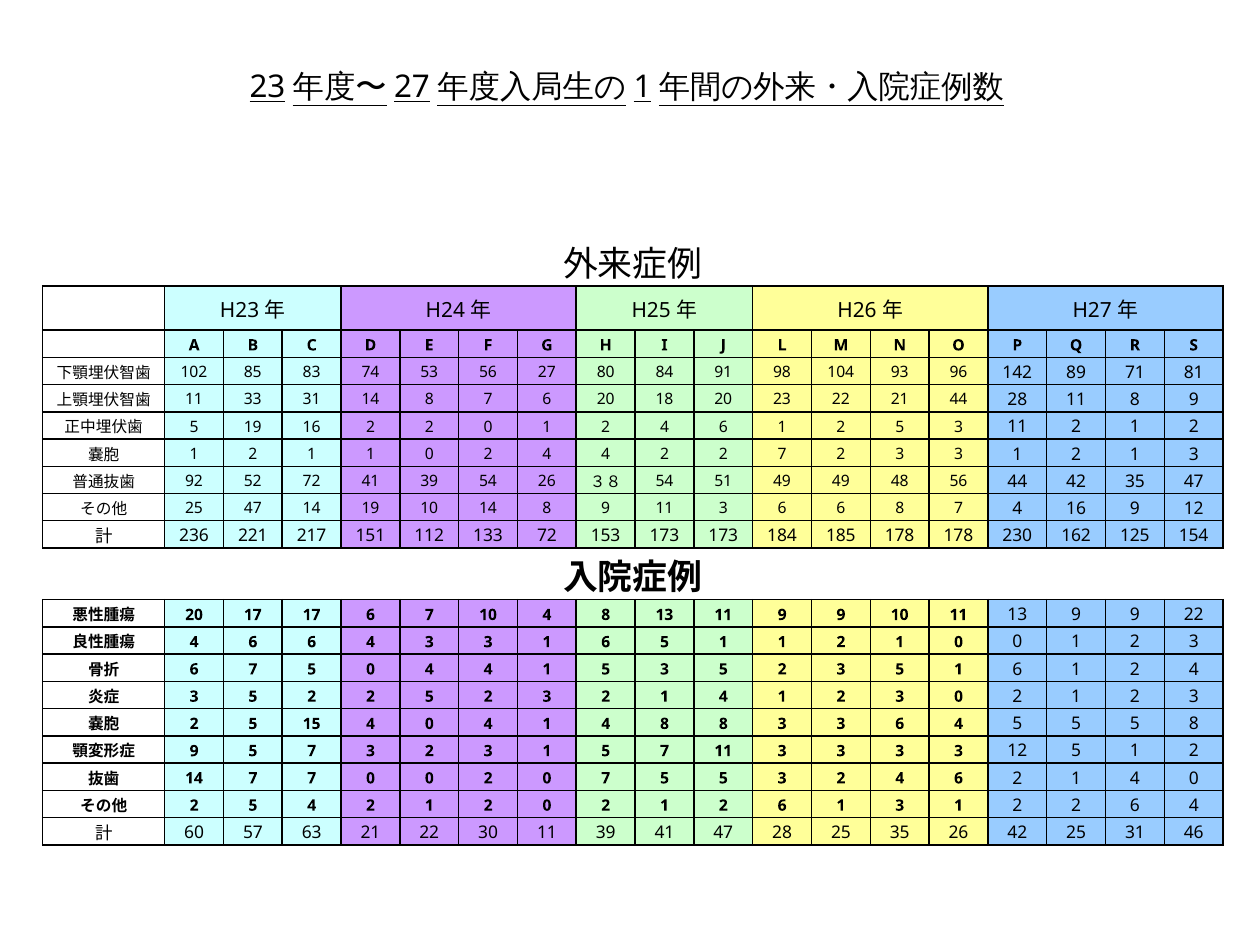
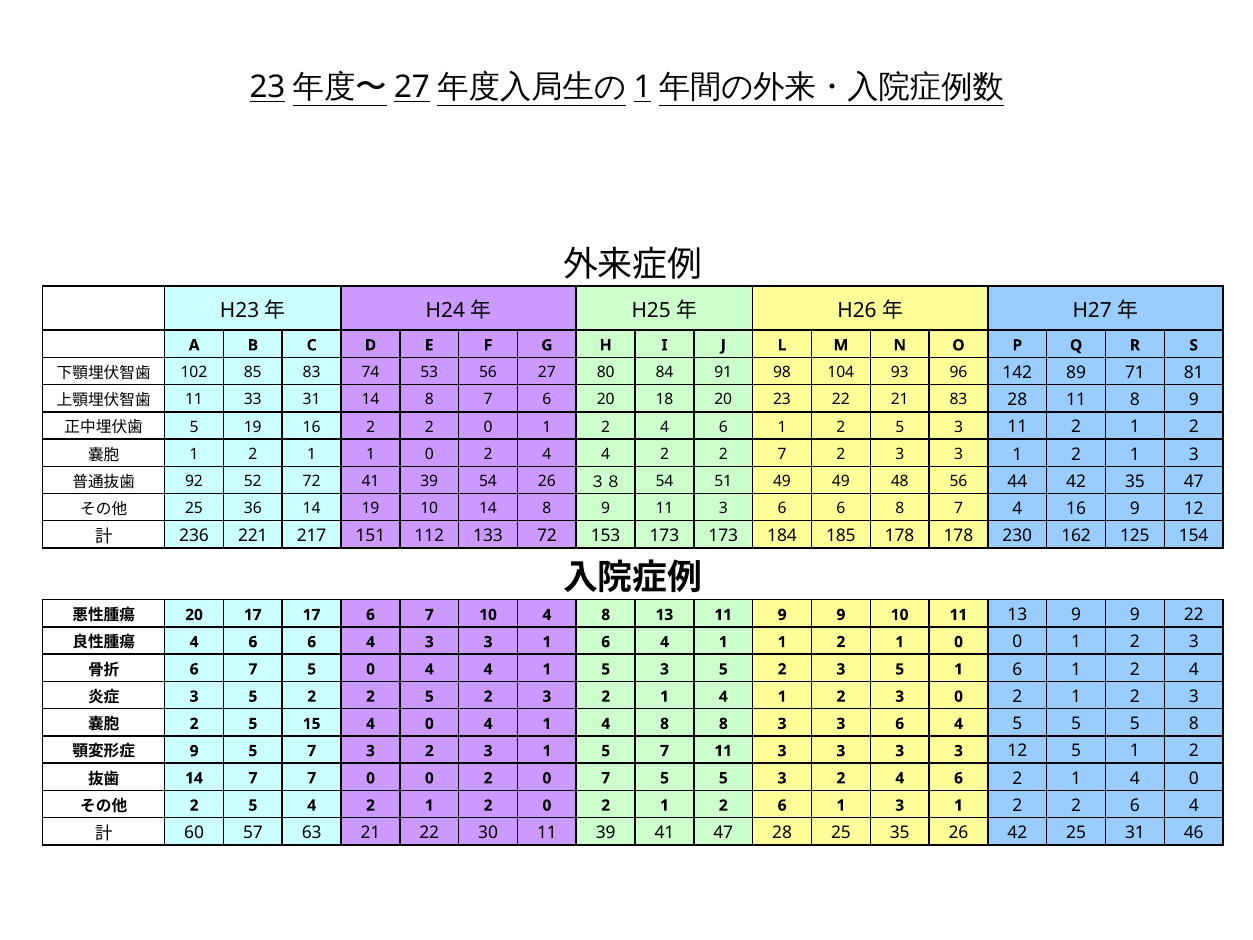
21 44: 44 -> 83 (958, 400)
25 47: 47 -> 36 (253, 509)
1 6 5: 5 -> 4 (665, 642)
